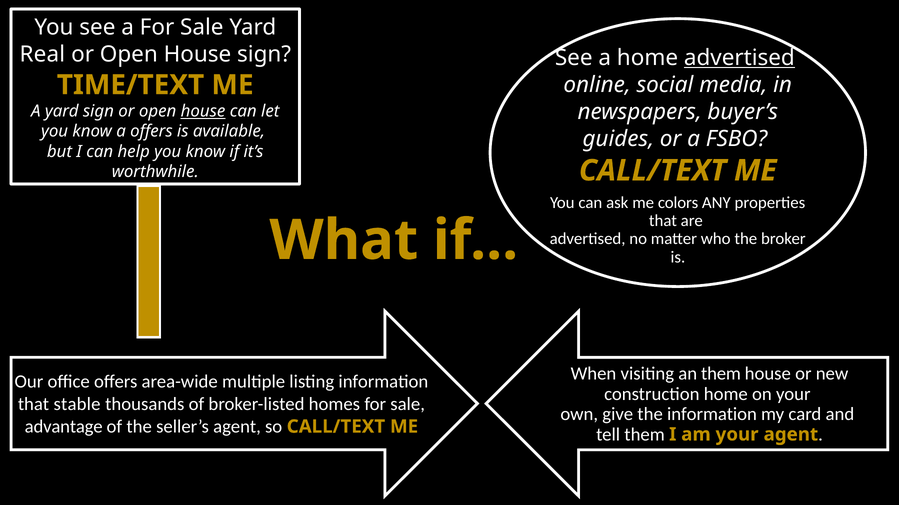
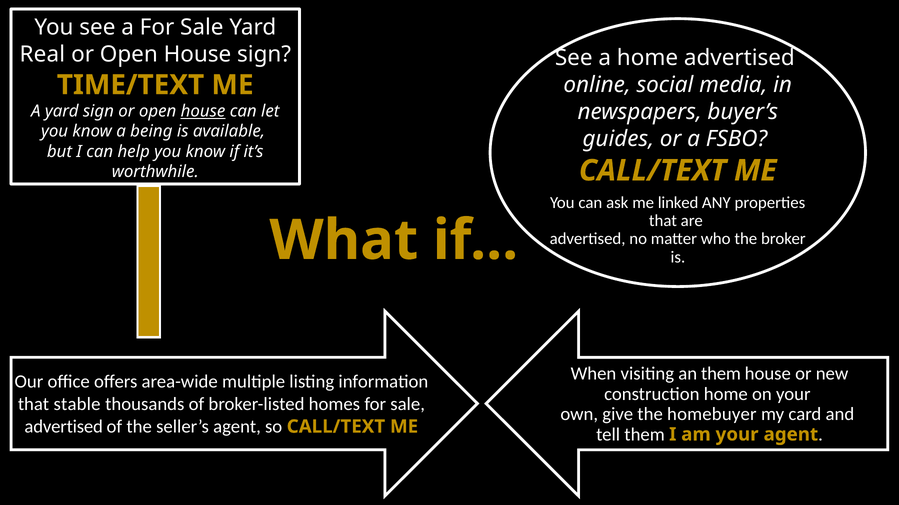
advertised underline: present -> none (739, 58)
a offers: offers -> being (151, 132)
colors: colors -> linked (678, 203)
the information: information -> homebuyer (712, 415)
advantage: advantage -> advertised (64, 427)
